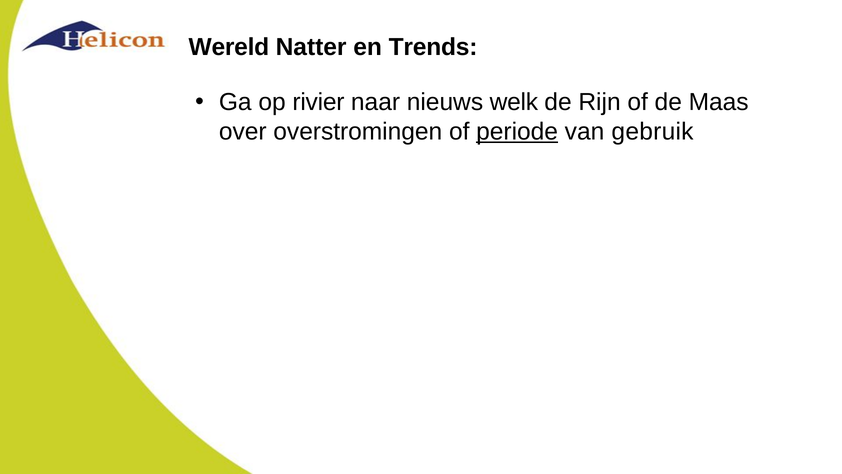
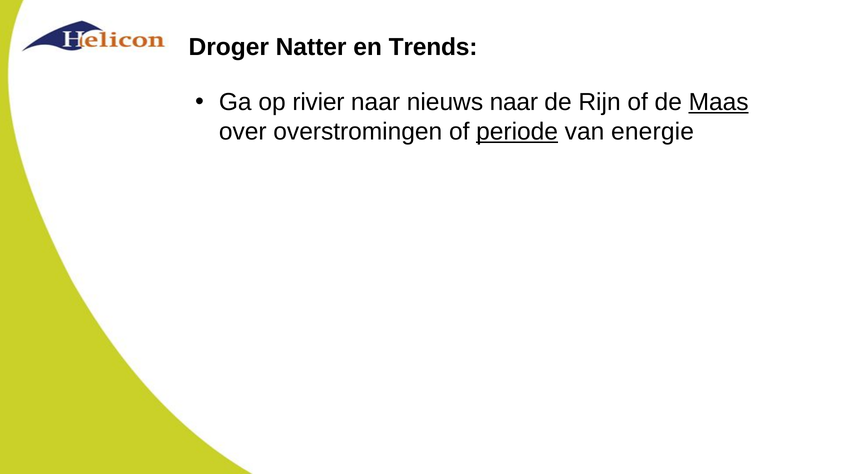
Wereld: Wereld -> Droger (229, 47)
nieuws welk: welk -> naar (514, 102)
Maas underline: none -> present (719, 102)
gebruik: gebruik -> energie (653, 132)
